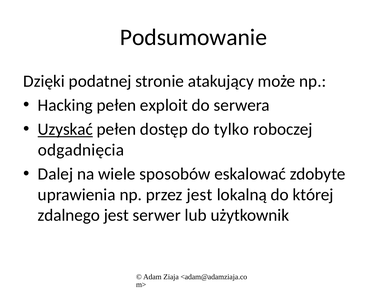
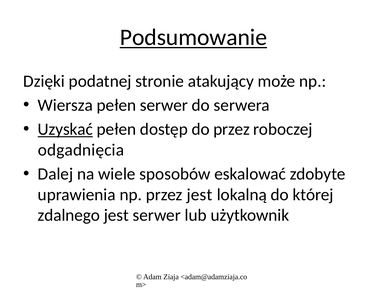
Podsumowanie underline: none -> present (193, 37)
Hacking: Hacking -> Wiersza (65, 105)
pełen exploit: exploit -> serwer (164, 105)
do tylko: tylko -> przez (232, 129)
